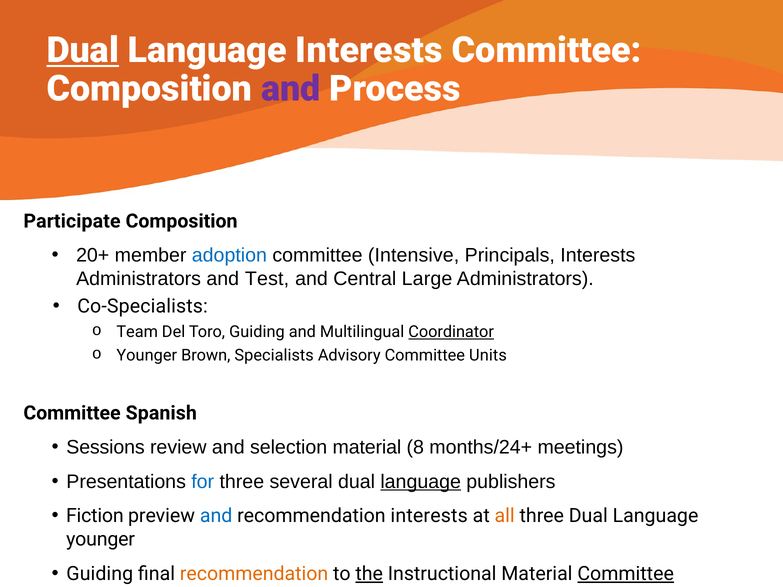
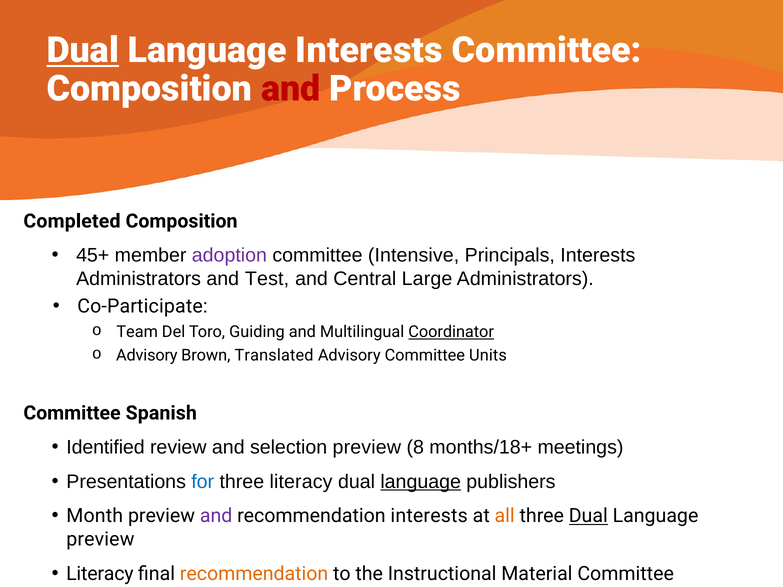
and colour: purple -> red (291, 89)
Participate: Participate -> Completed (72, 221)
20+: 20+ -> 45+ (93, 256)
adoption colour: blue -> purple (229, 256)
Co-Specialists: Co-Specialists -> Co-Participate (142, 307)
Younger: Younger -> Advisory (147, 356)
Specialists: Specialists -> Translated (274, 356)
Sessions: Sessions -> Identified (106, 447)
selection material: material -> preview (367, 447)
months/24+: months/24+ -> months/18+ (481, 447)
three several: several -> literacy (301, 482)
Fiction: Fiction -> Month (95, 516)
and colour: blue -> purple (216, 516)
Dual underline: none -> present (588, 516)
younger: younger -> preview (100, 540)
Guiding: Guiding -> Literacy (100, 574)
the underline: present -> none (369, 574)
Committee underline: present -> none (626, 574)
